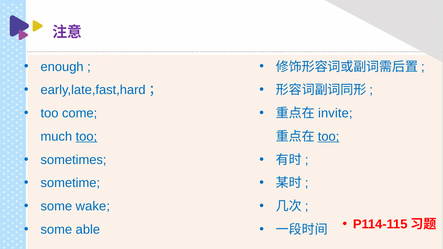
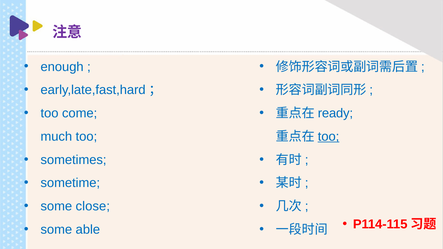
invite: invite -> ready (335, 113)
too underline: present -> none (86, 137)
wake: wake -> close (93, 206)
